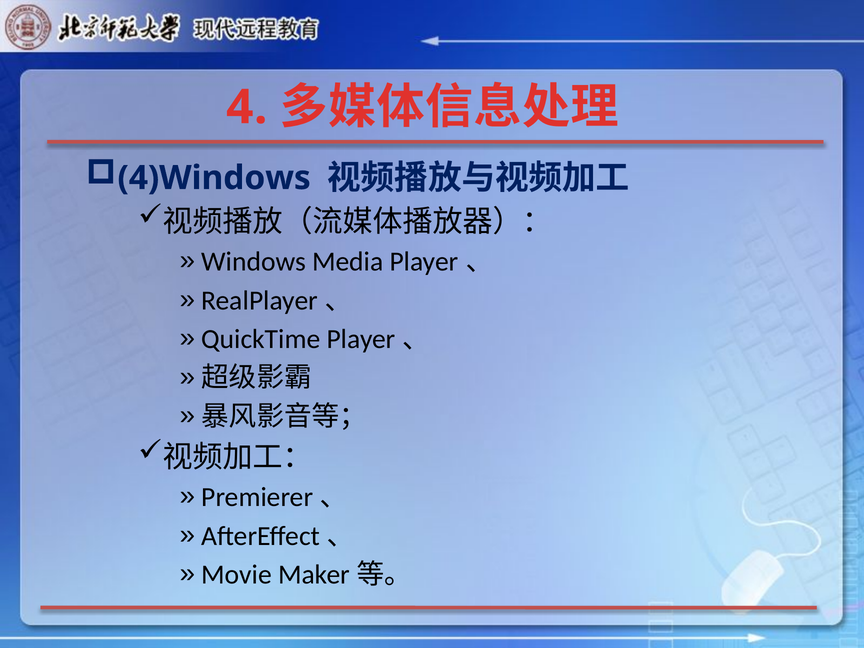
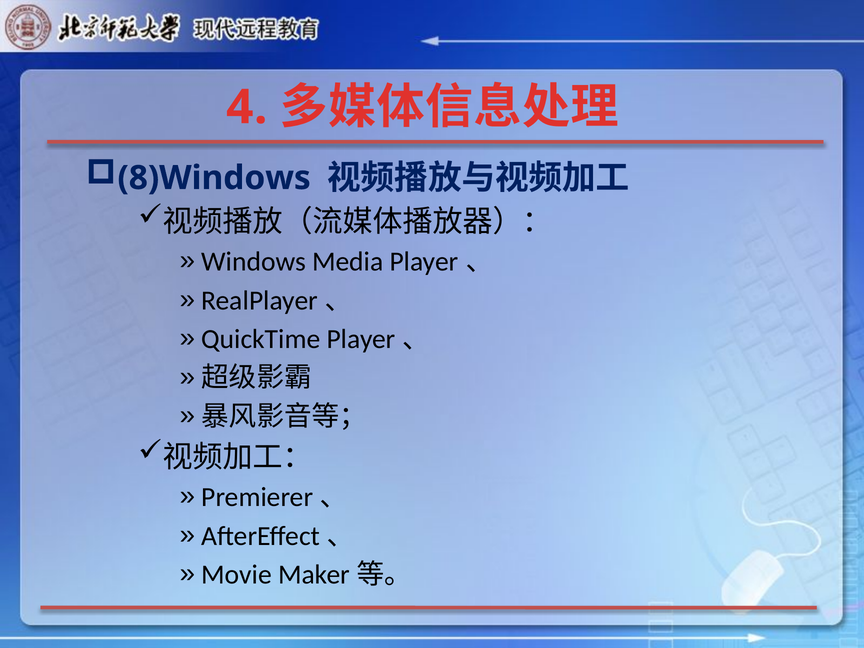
4)Windows: 4)Windows -> 8)Windows (214, 178)
